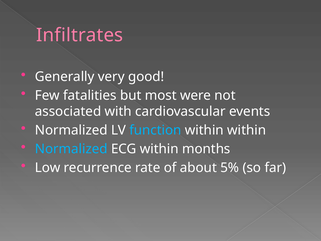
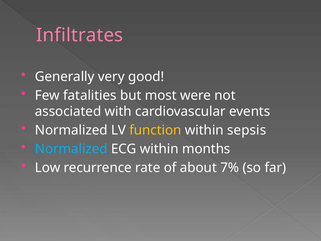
function colour: light blue -> yellow (155, 130)
within within: within -> sepsis (247, 130)
5%: 5% -> 7% (230, 168)
